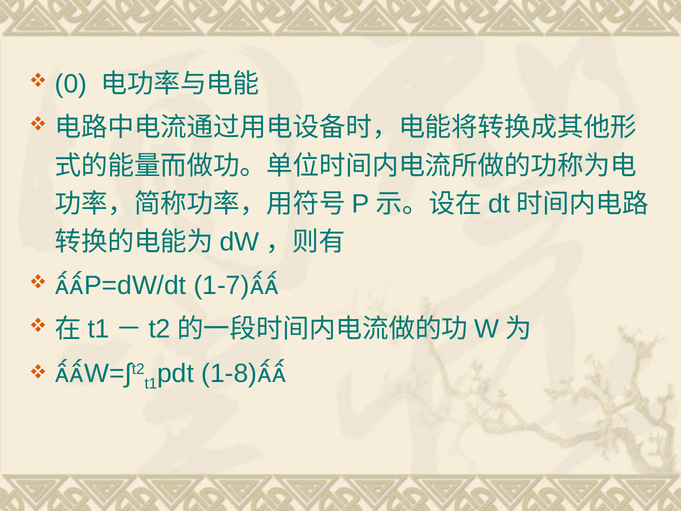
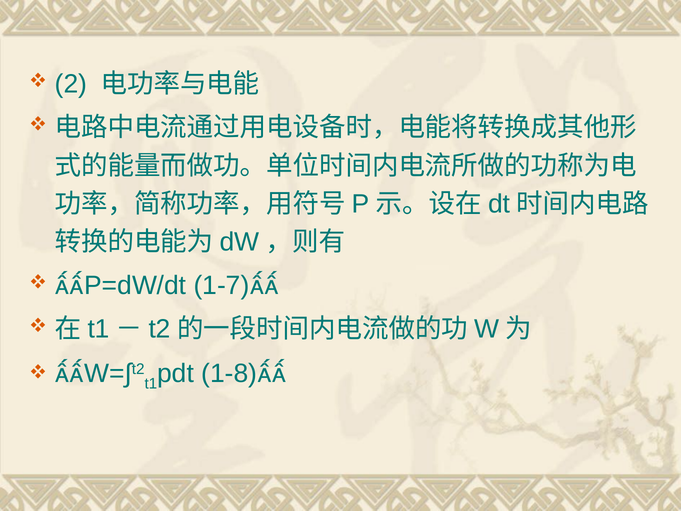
0: 0 -> 2 (71, 84)
